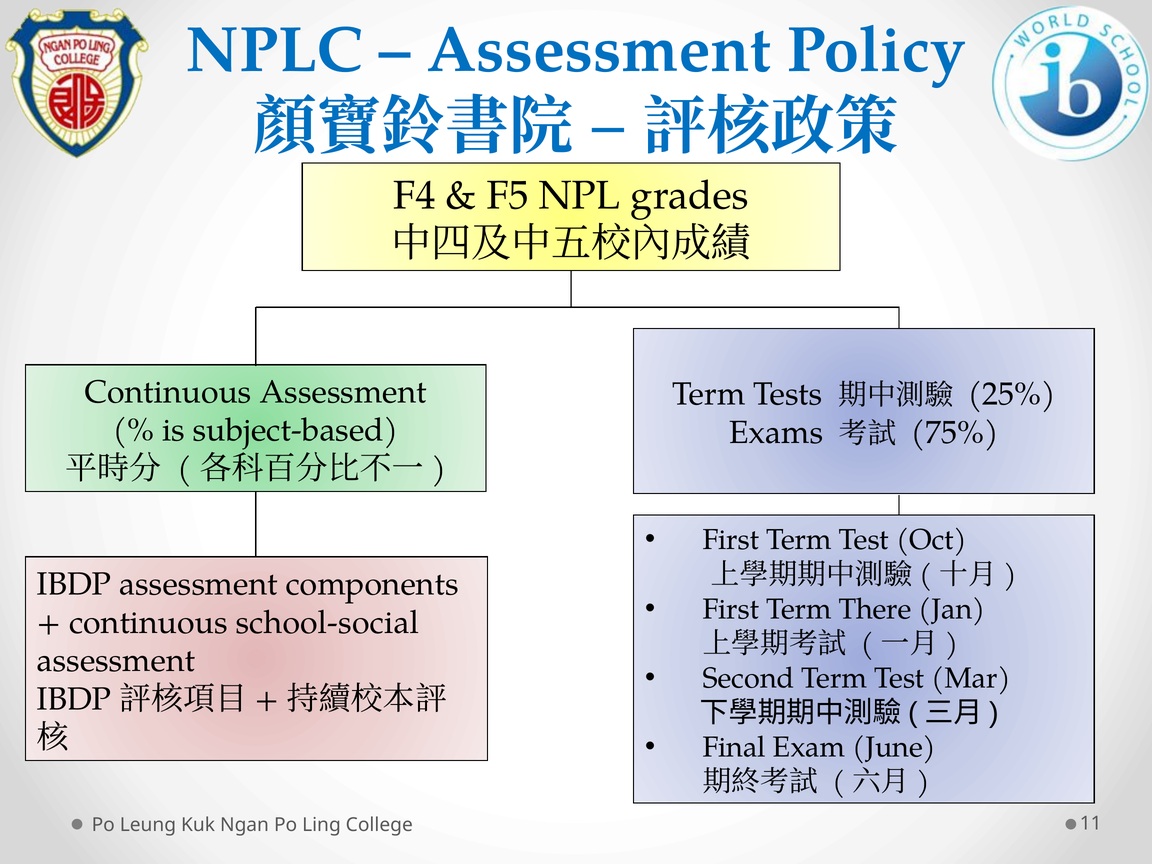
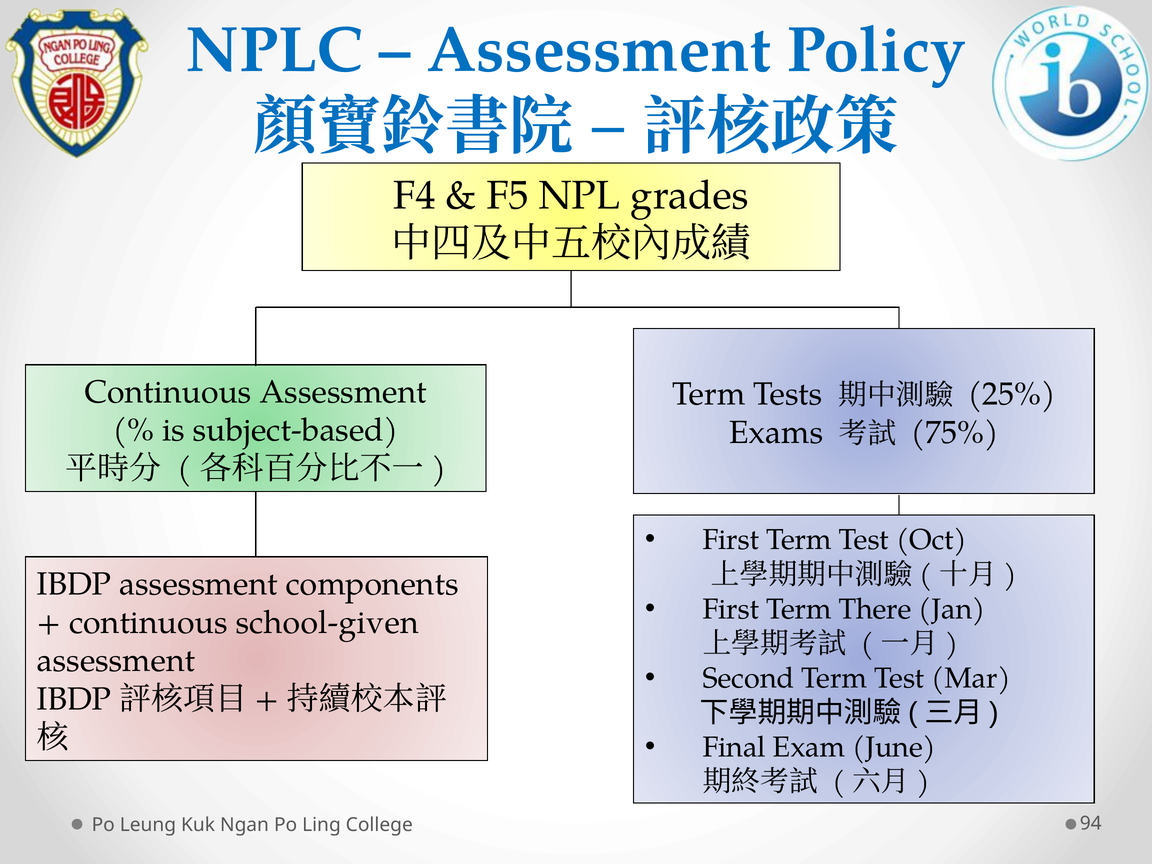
school-social: school-social -> school-given (327, 622)
11: 11 -> 94 (1091, 824)
